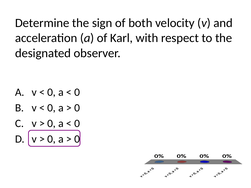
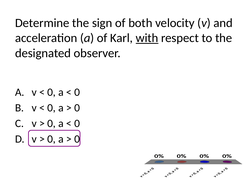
with underline: none -> present (147, 38)
